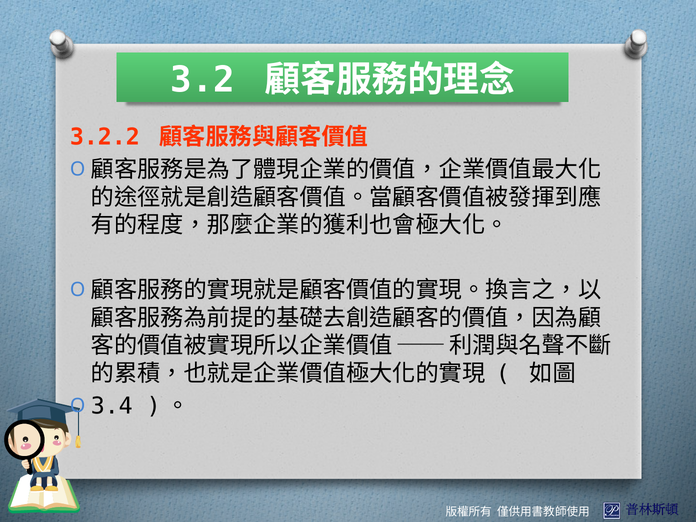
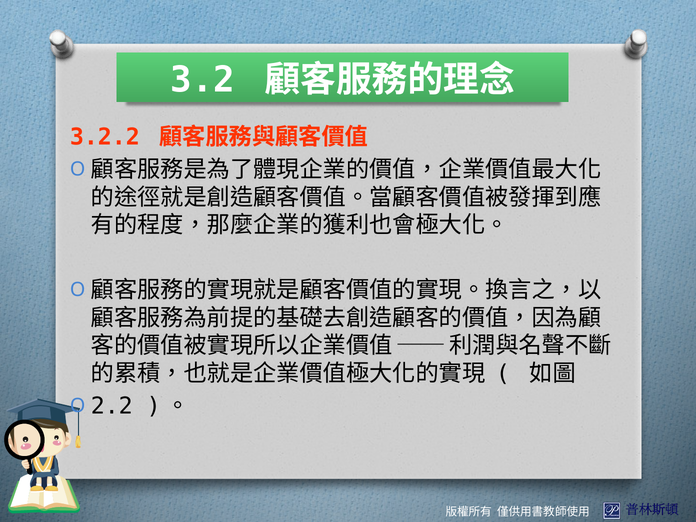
3.4: 3.4 -> 2.2 (112, 406)
